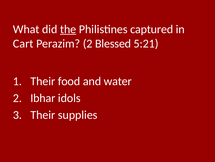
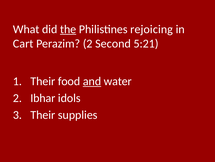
captured: captured -> rejoicing (152, 29)
Blessed: Blessed -> Second (113, 43)
and underline: none -> present (92, 81)
